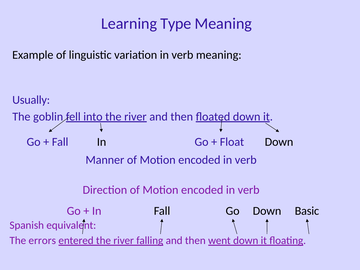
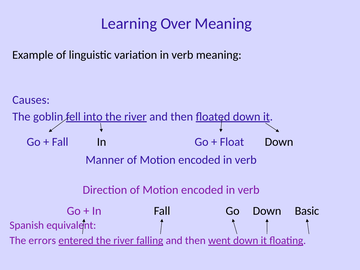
Type: Type -> Over (176, 24)
Usually: Usually -> Causes (31, 100)
